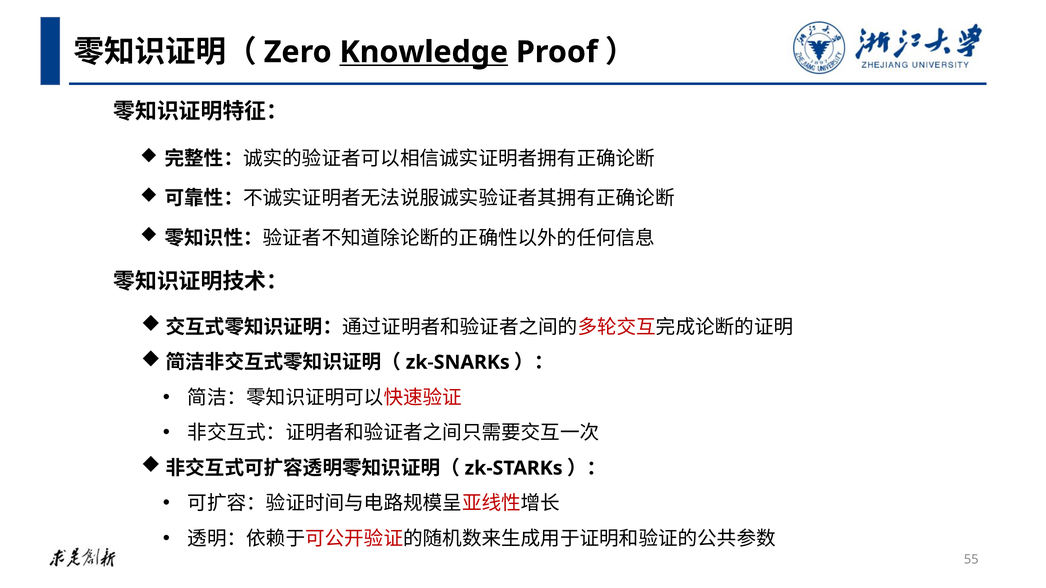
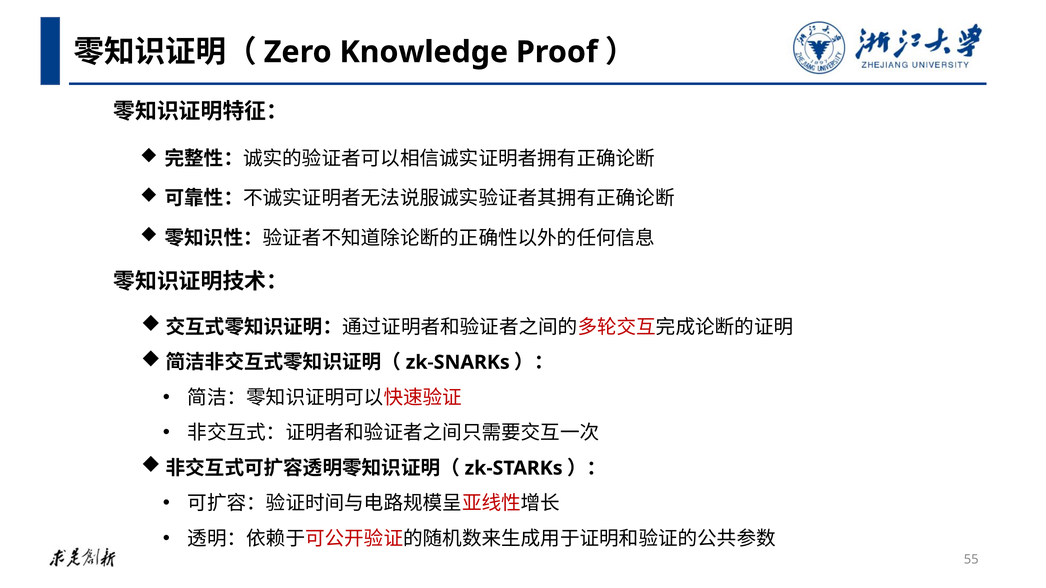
Knowledge underline: present -> none (424, 52)
